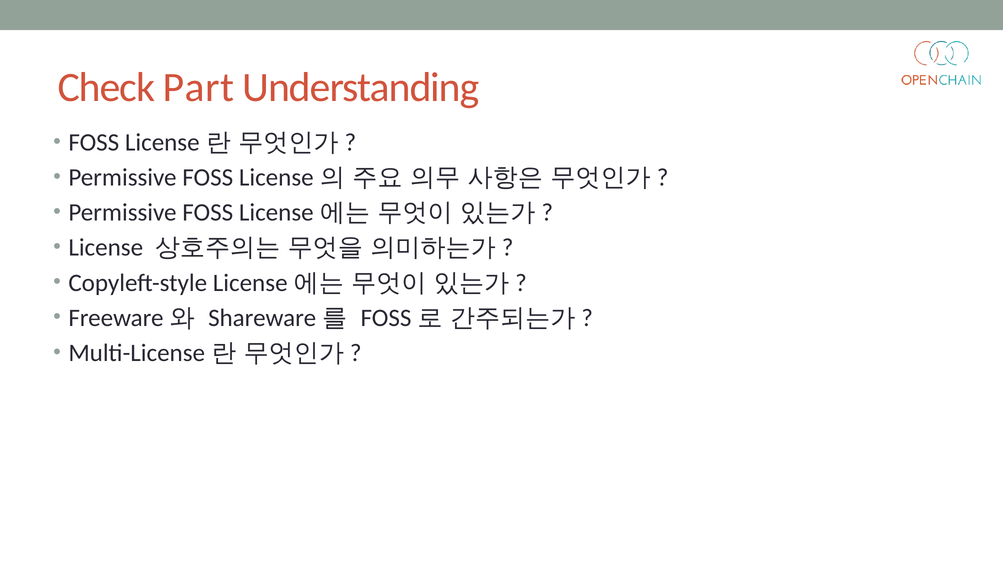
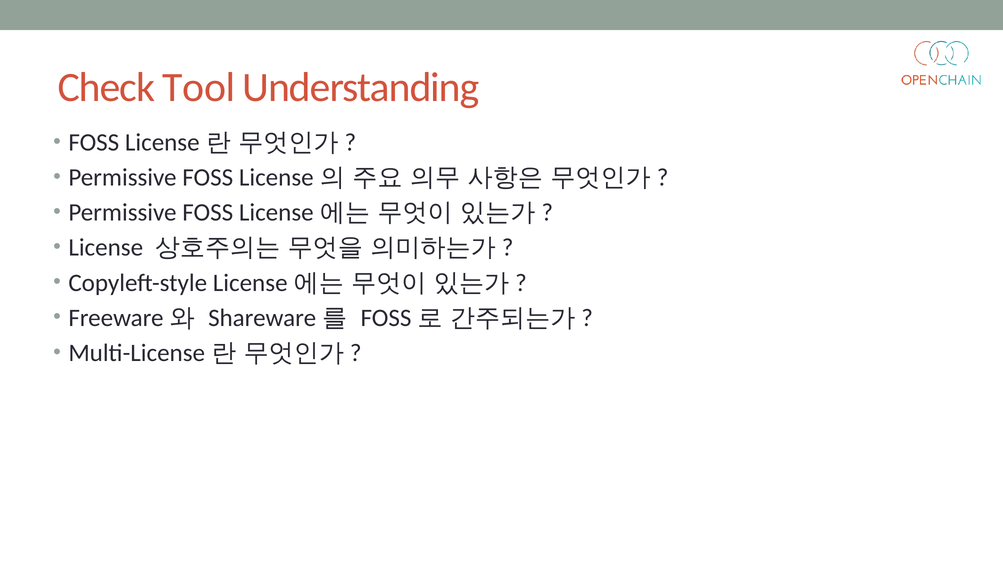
Part: Part -> Tool (199, 88)
